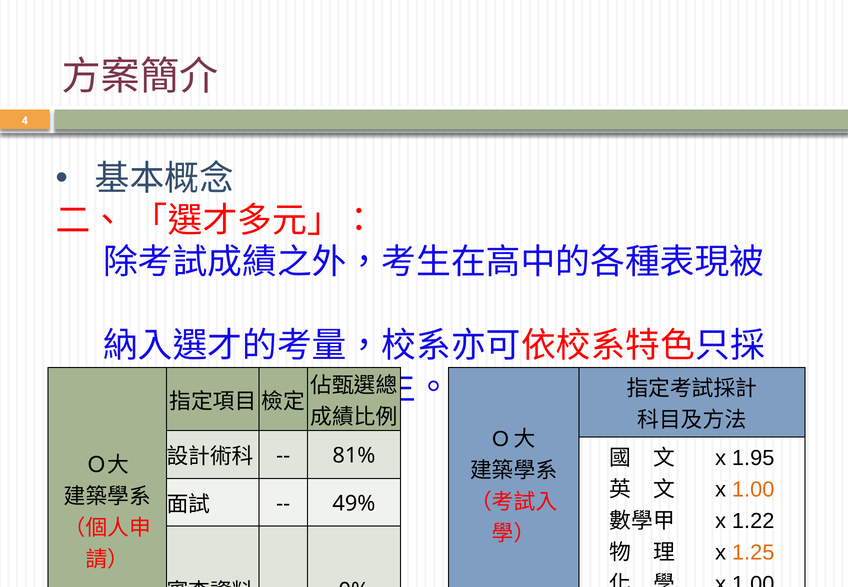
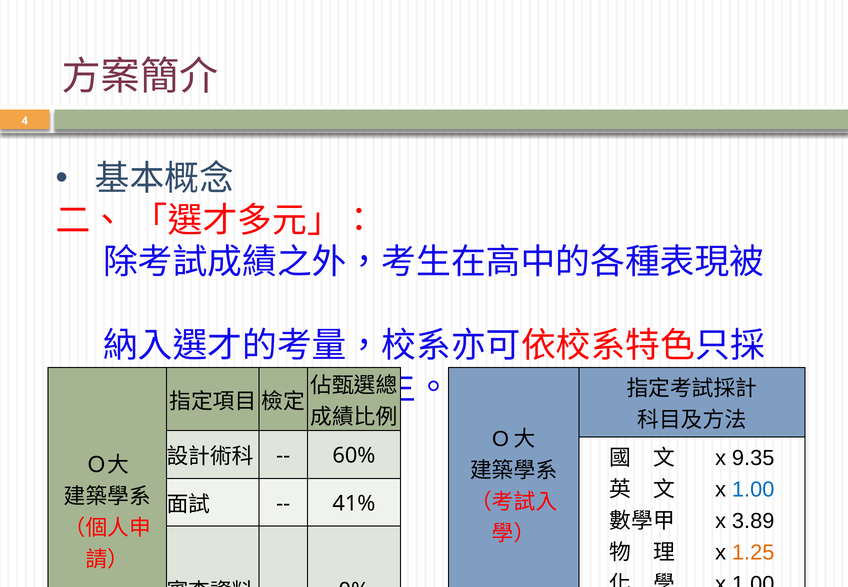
81%: 81% -> 60% (354, 456)
1.95: 1.95 -> 9.35 (753, 458)
1.00 colour: orange -> blue (753, 490)
49%: 49% -> 41% (354, 504)
1.22: 1.22 -> 3.89 (753, 521)
